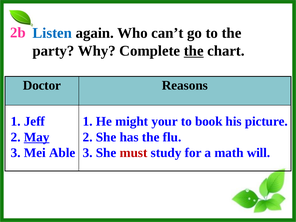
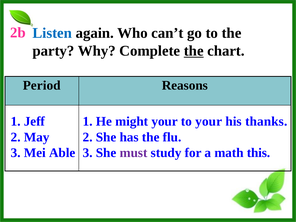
Doctor: Doctor -> Period (42, 85)
to book: book -> your (209, 121)
picture: picture -> thanks (266, 121)
May underline: present -> none (37, 137)
must colour: red -> purple (134, 153)
will: will -> this (259, 153)
